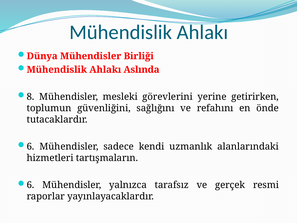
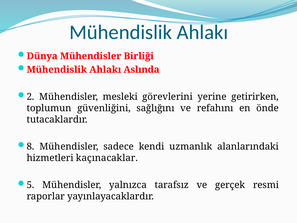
8: 8 -> 2 (31, 97)
6: 6 -> 8 (31, 146)
tartışmaların: tartışmaların -> kaçınacaklar (107, 158)
6: 6 -> 5 (31, 185)
